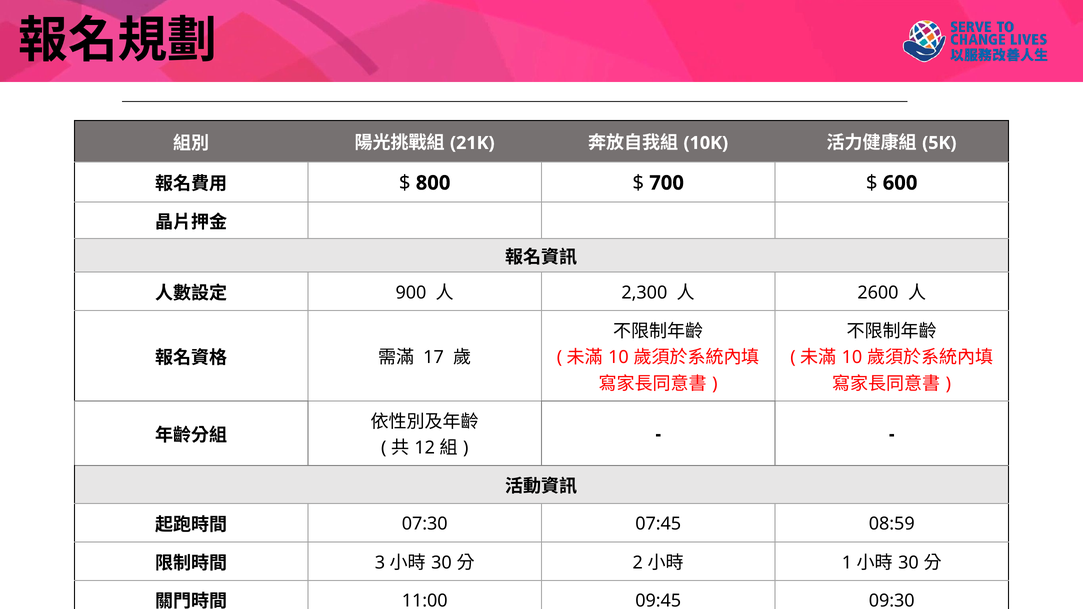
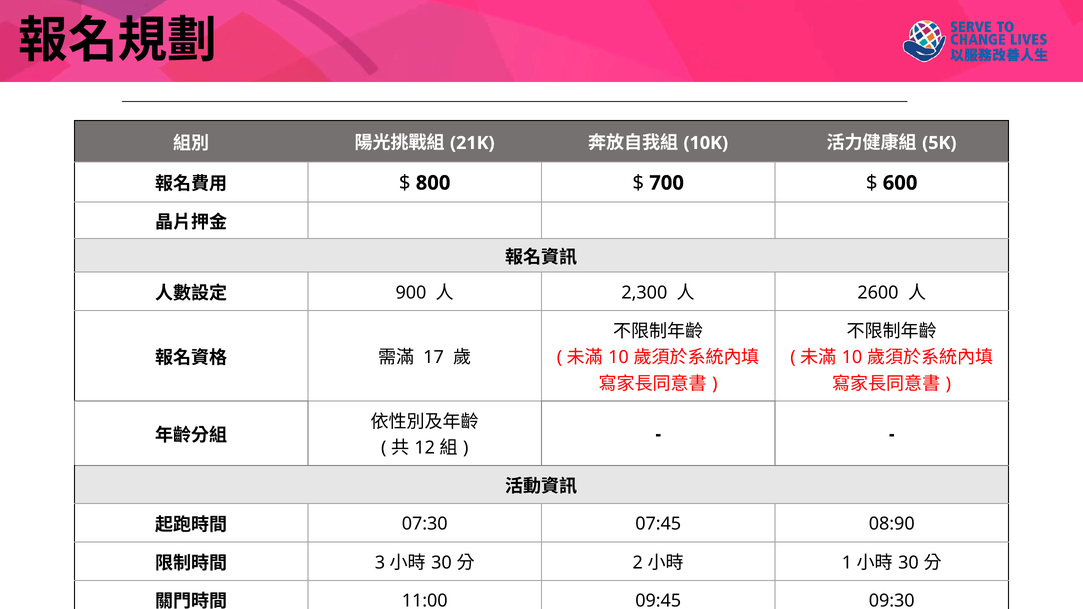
08:59: 08:59 -> 08:90 (892, 524)
